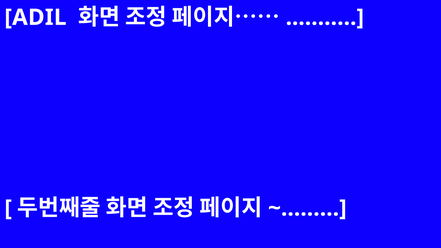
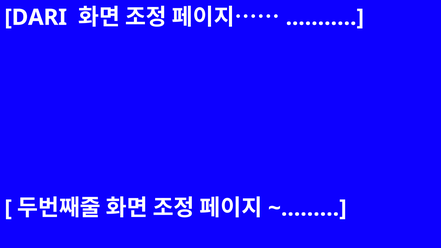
ADIL: ADIL -> DARI (36, 17)
